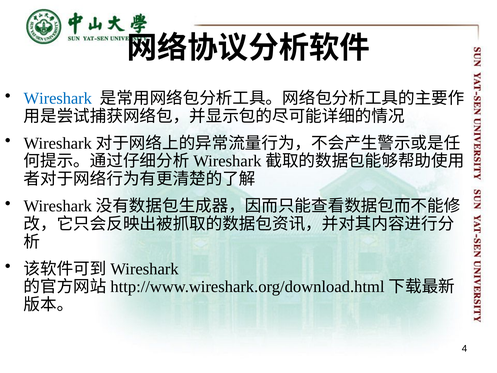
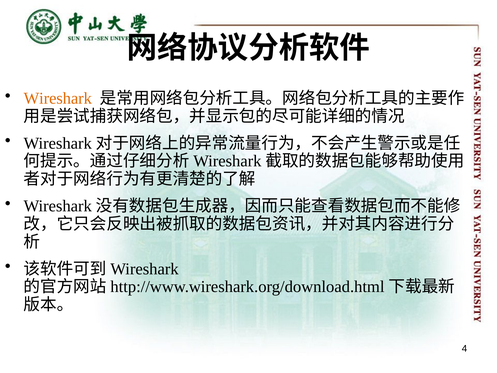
Wireshark colour: blue -> orange (58, 98)
